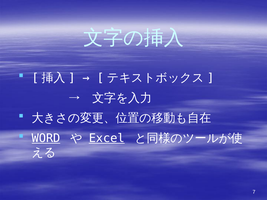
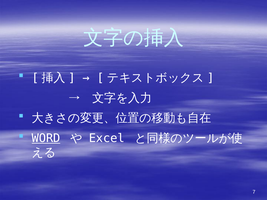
Excel underline: present -> none (107, 138)
